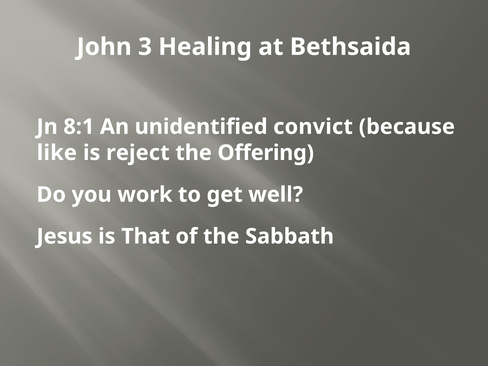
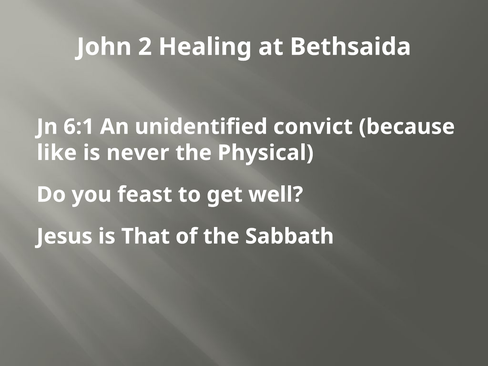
3: 3 -> 2 (145, 47)
8:1: 8:1 -> 6:1 (79, 127)
reject: reject -> never (138, 153)
Offering: Offering -> Physical (266, 153)
work: work -> feast (145, 195)
